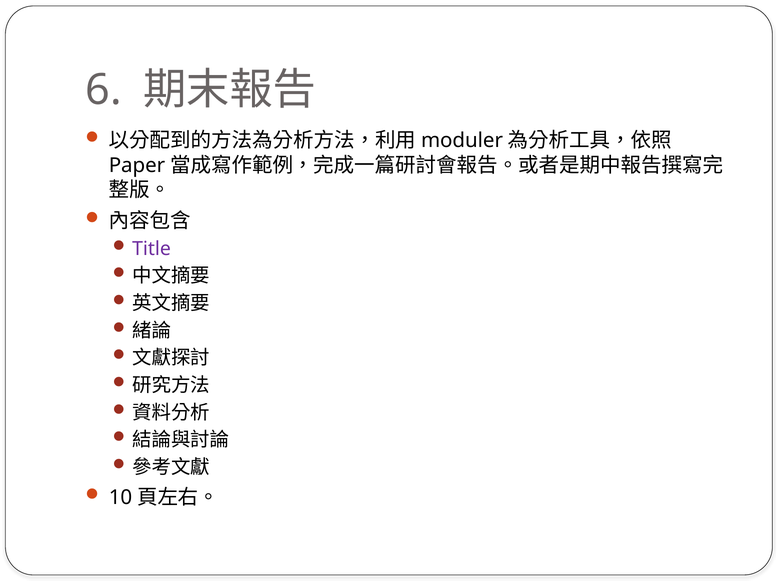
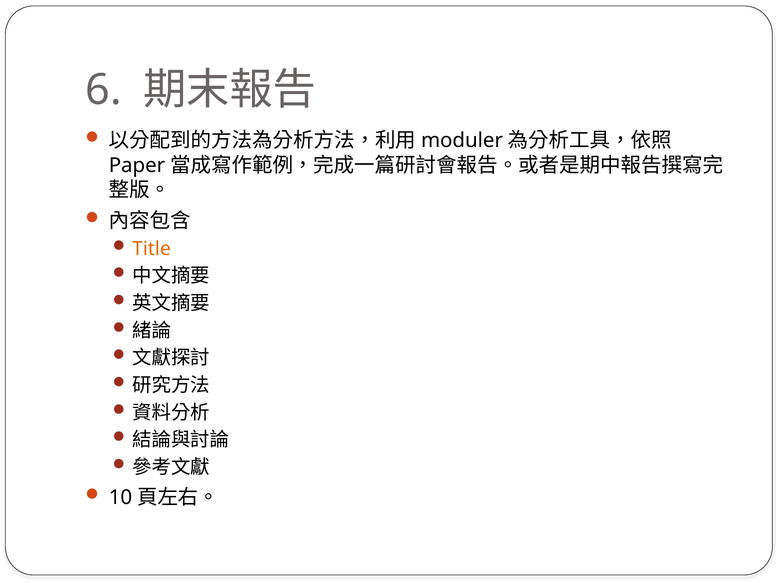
Title colour: purple -> orange (152, 249)
